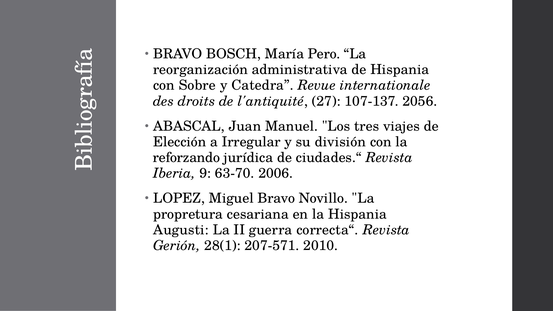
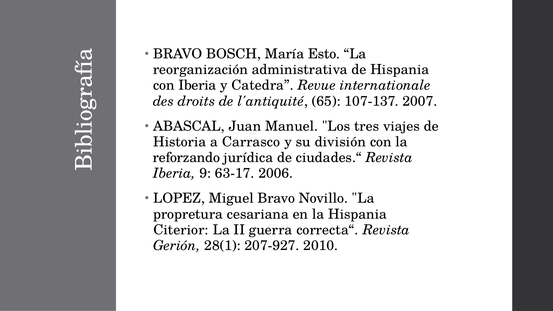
Pero: Pero -> Esto (324, 54)
con Sobre: Sobre -> Iberia (197, 85)
27: 27 -> 65 (326, 101)
2056: 2056 -> 2007 (420, 101)
Elección: Elección -> Historia (180, 142)
Irregular: Irregular -> Carrasco (251, 142)
63-70: 63-70 -> 63-17 (235, 173)
Augusti: Augusti -> Citerior (181, 230)
207-571: 207-571 -> 207-927 (272, 246)
